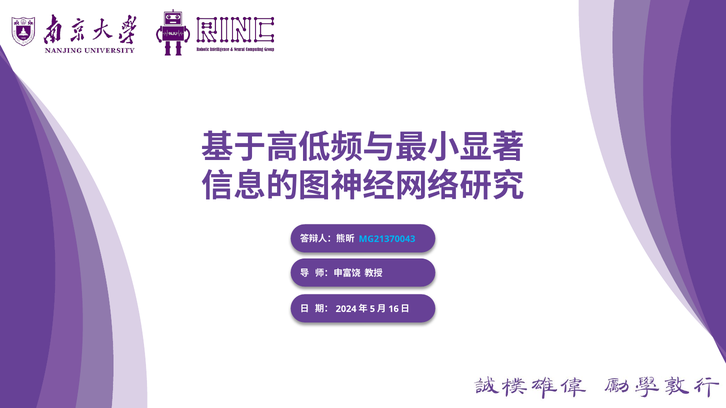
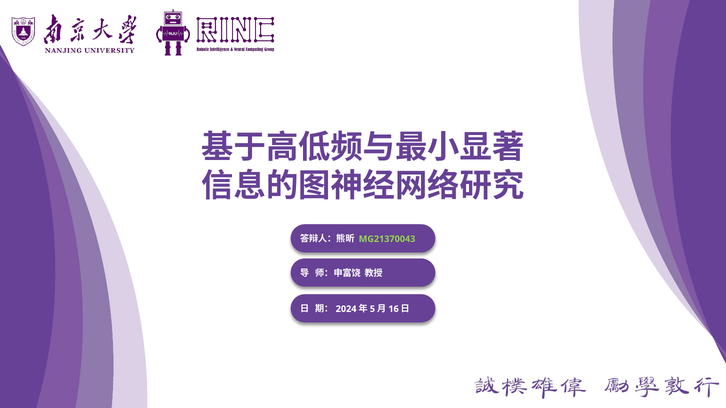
MG21370043 colour: light blue -> light green (387, 239)
